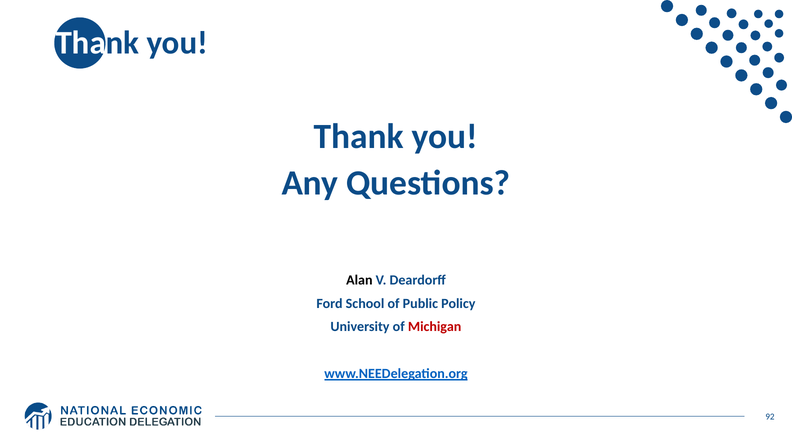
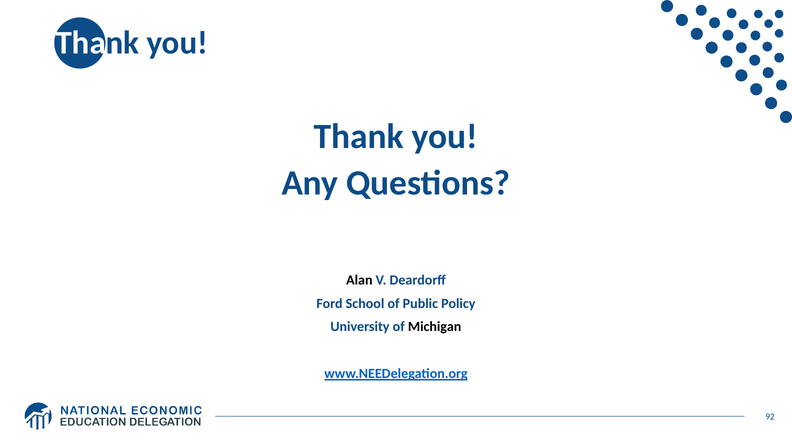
Michigan colour: red -> black (435, 327)
